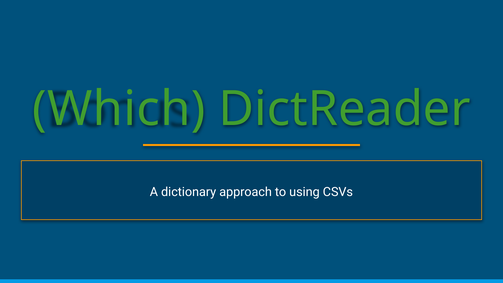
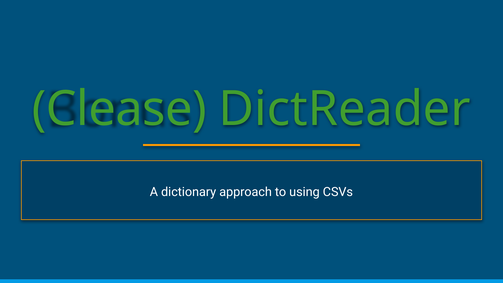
Which: Which -> Clease (119, 109)
